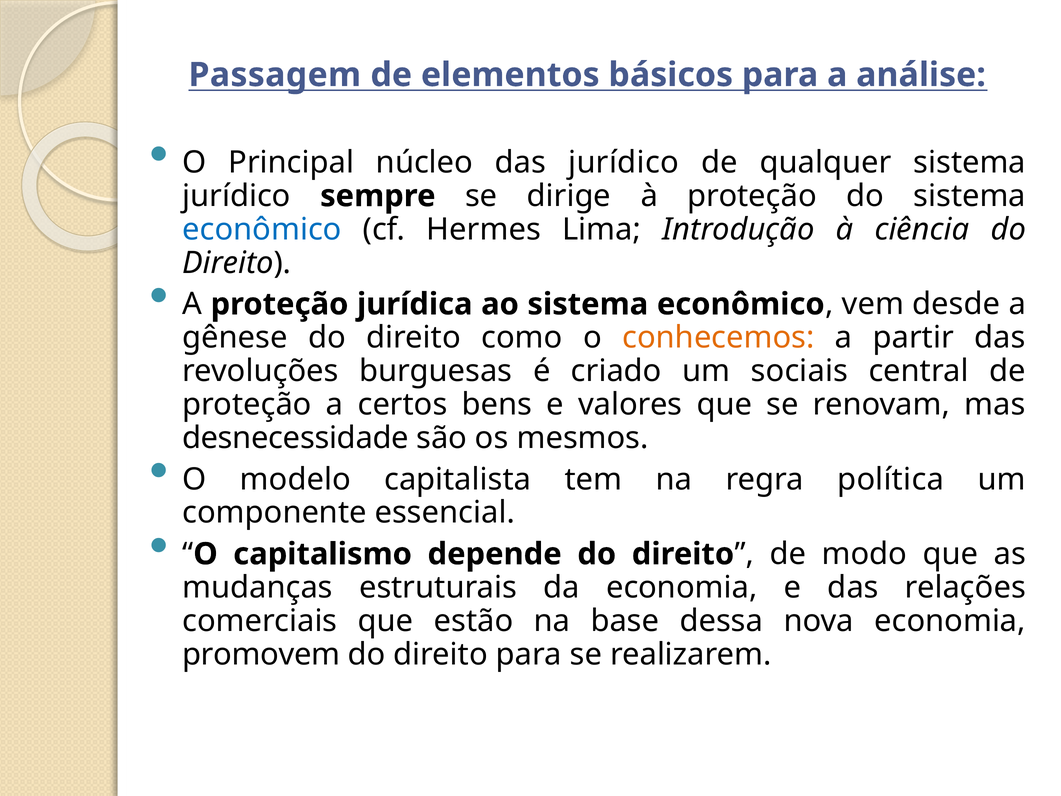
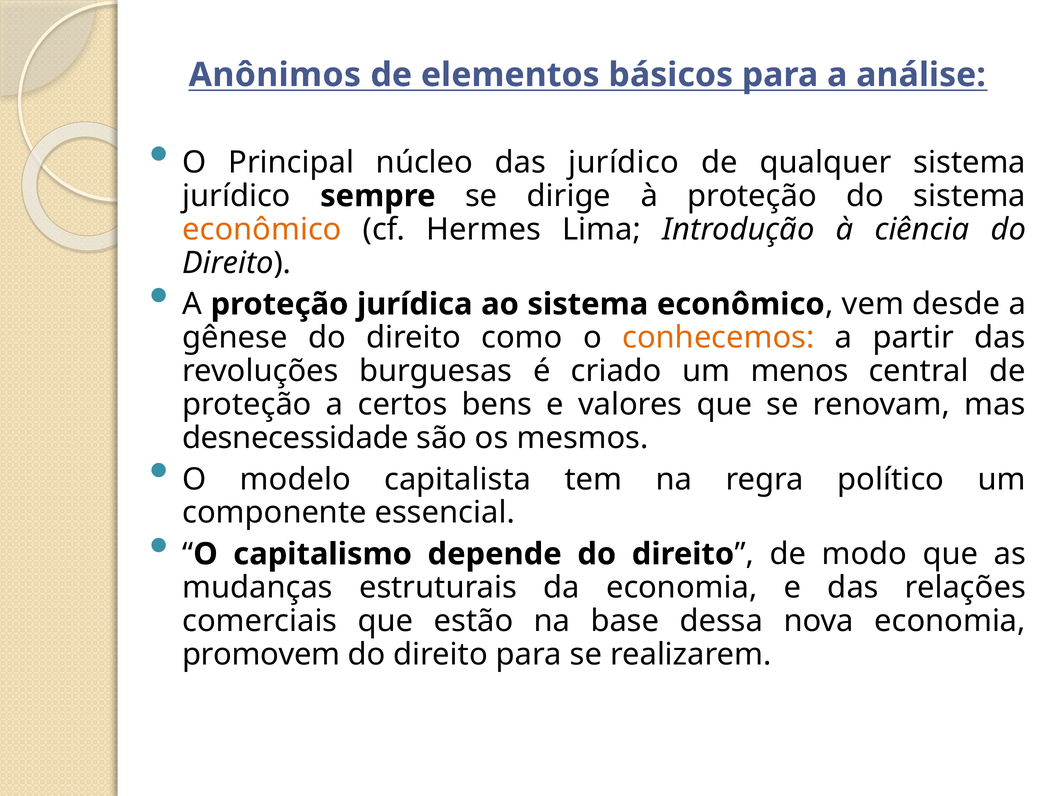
Passagem: Passagem -> Anônimos (275, 75)
econômico colour: blue -> orange (262, 229)
sociais: sociais -> menos (800, 371)
política: política -> político (891, 479)
